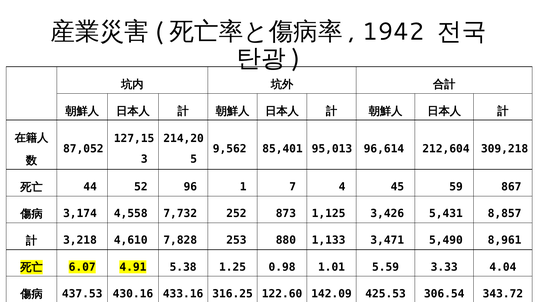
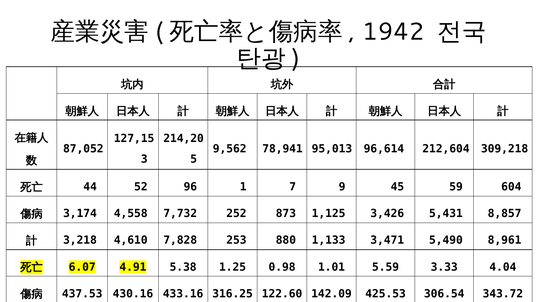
85,401: 85,401 -> 78,941 (283, 149)
4: 4 -> 9 (342, 187)
867: 867 -> 604 (511, 187)
